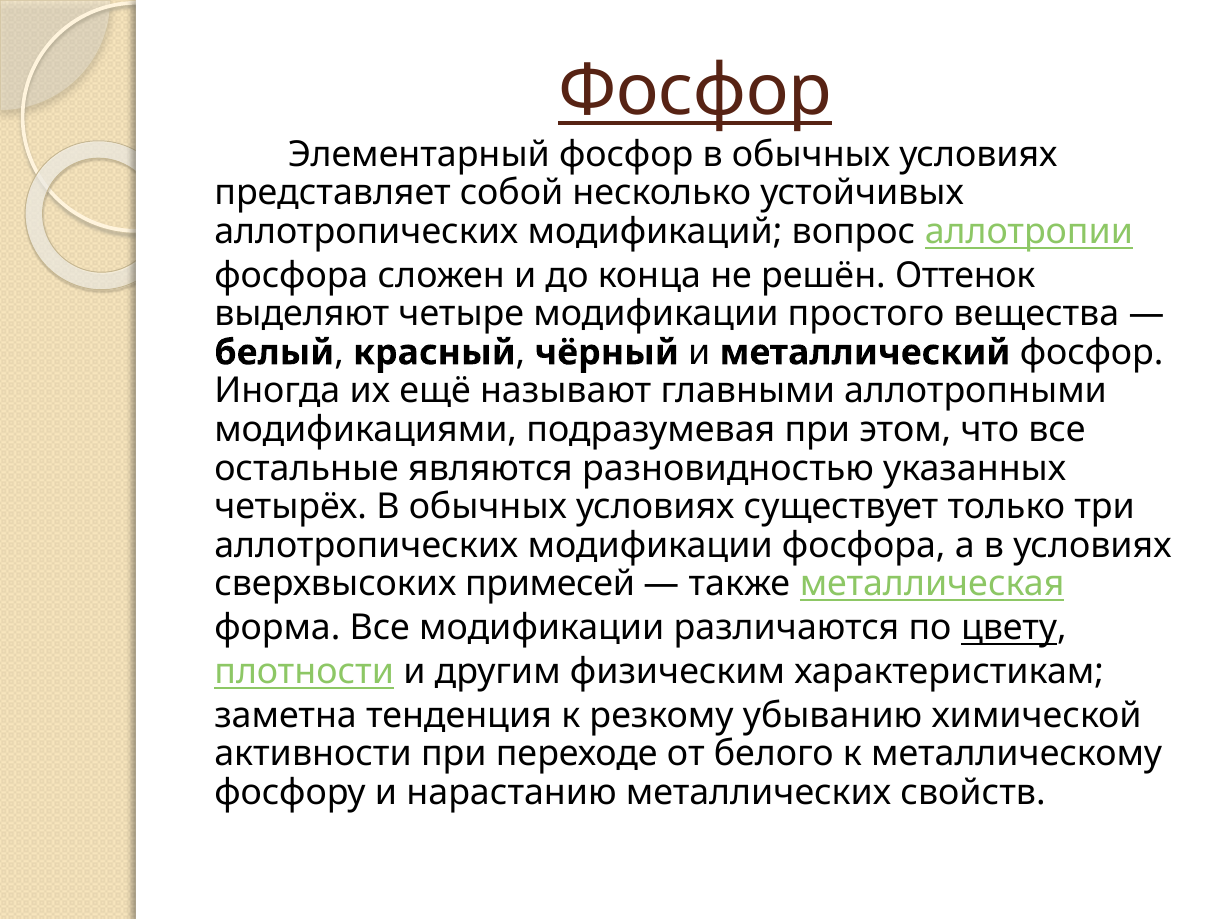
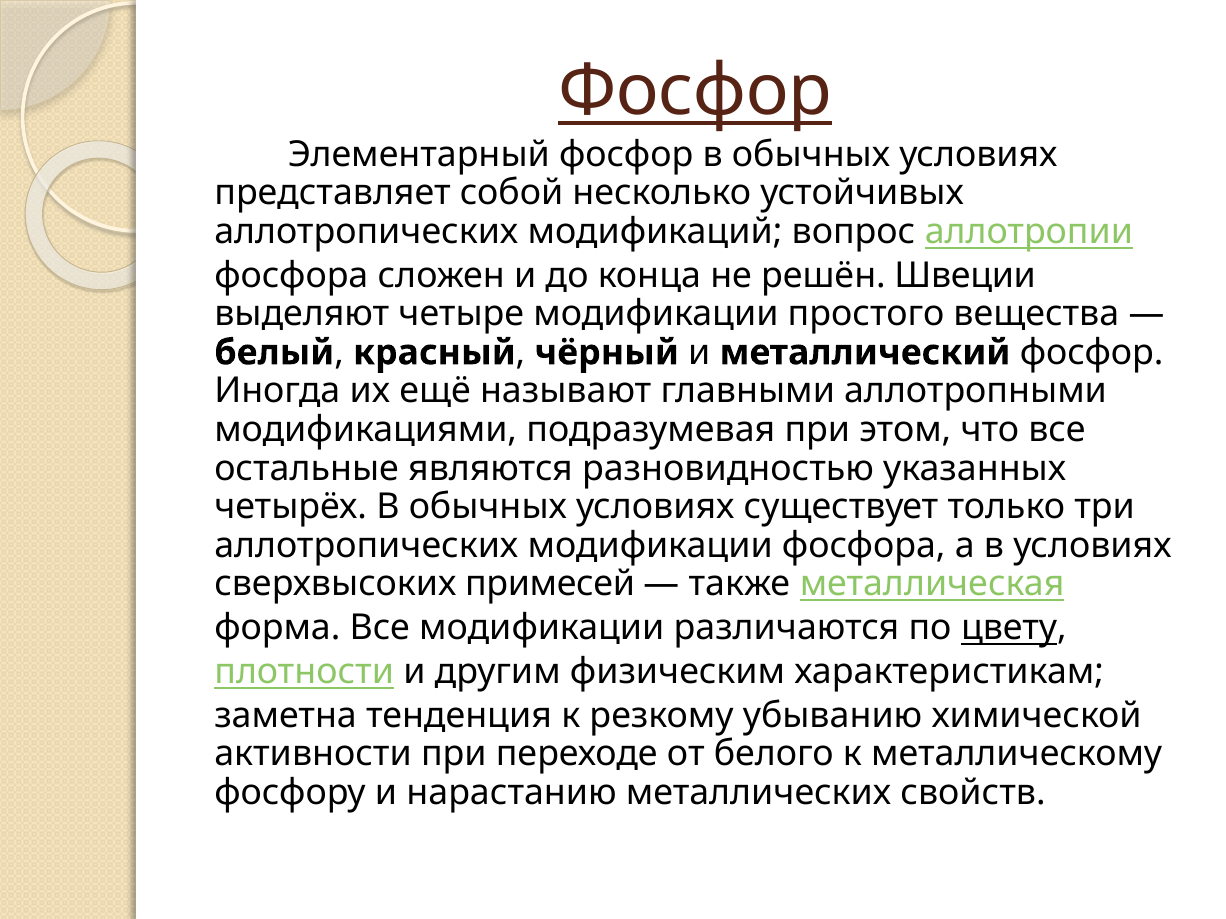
Оттенок: Оттенок -> Швеции (965, 276)
